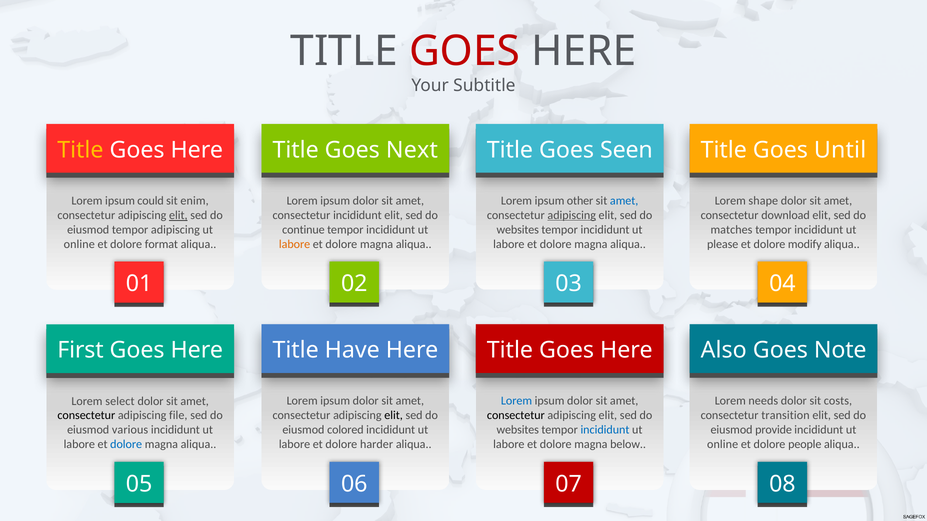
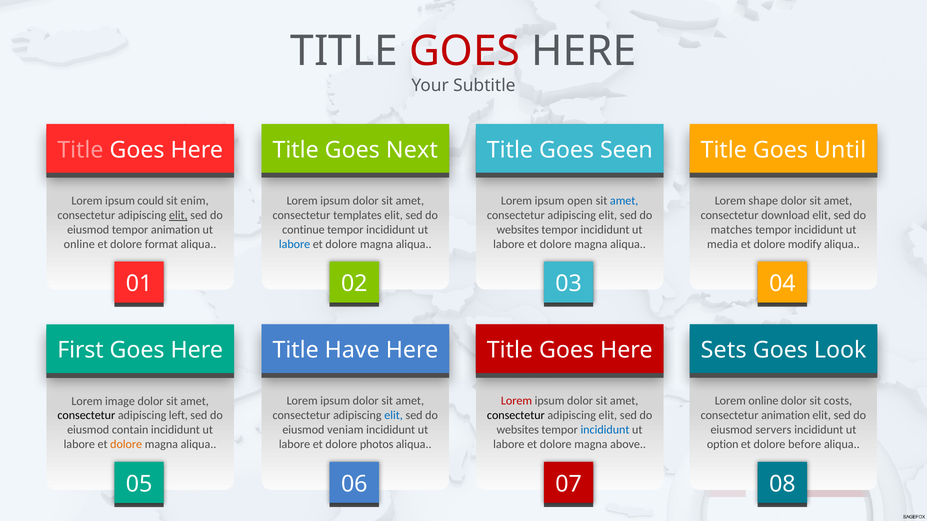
Title colour: yellow -> pink (80, 150)
other: other -> open (580, 201)
consectetur incididunt: incididunt -> templates (357, 215)
adipiscing underline: present -> none (572, 215)
tempor adipiscing: adipiscing -> animation (175, 230)
labore colour: orange -> blue (295, 244)
please: please -> media (723, 244)
Also: Also -> Sets (724, 350)
Note: Note -> Look (840, 350)
Lorem colour: blue -> red (517, 401)
Lorem needs: needs -> online (763, 401)
select: select -> image (120, 401)
elit colour: black -> blue (394, 416)
consectetur transition: transition -> animation (786, 416)
file: file -> left (178, 416)
colored: colored -> veniam (345, 430)
provide: provide -> servers (773, 430)
various: various -> contain (130, 430)
harder: harder -> photos (377, 445)
below: below -> above (628, 445)
online: online -> option (723, 445)
people: people -> before (805, 445)
dolore colour: blue -> orange (126, 445)
